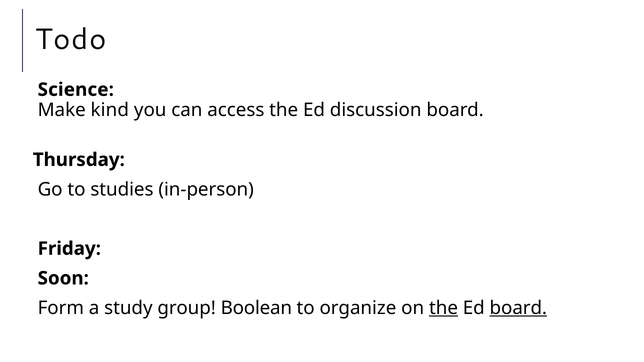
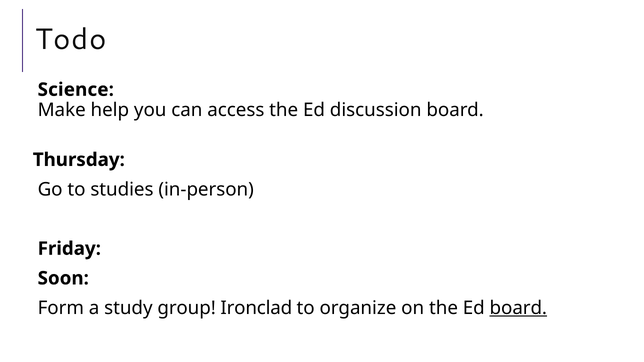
kind: kind -> help (110, 110)
Boolean: Boolean -> Ironclad (256, 308)
the underline: present -> none (444, 308)
